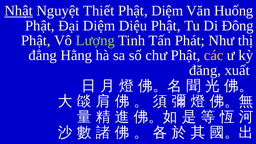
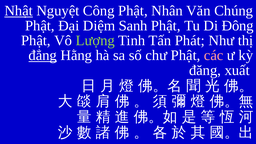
Thiết: Thiết -> Công (99, 11)
Phật Diệm: Diệm -> Nhân (167, 11)
Huống: Huống -> Chúng (234, 11)
Diệu: Diệu -> Sanh (133, 26)
đẳng underline: none -> present (43, 55)
các colour: yellow -> pink (214, 55)
